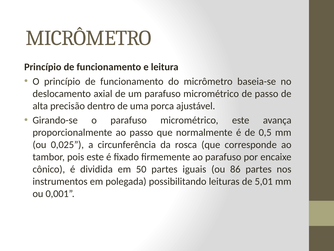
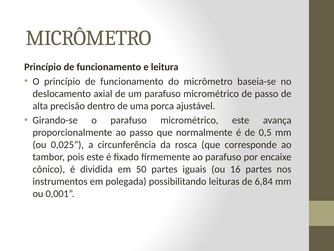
86: 86 -> 16 (235, 169)
5,01: 5,01 -> 6,84 (264, 181)
